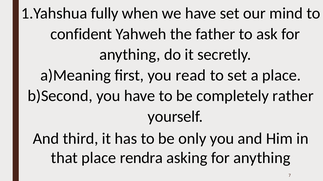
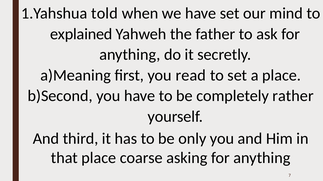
fully: fully -> told (105, 13)
confident: confident -> explained (81, 34)
rendra: rendra -> coarse (141, 158)
